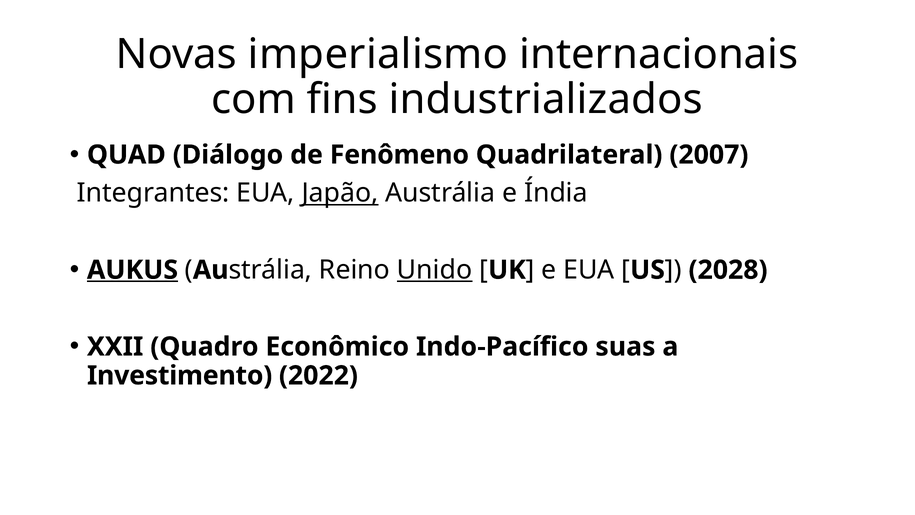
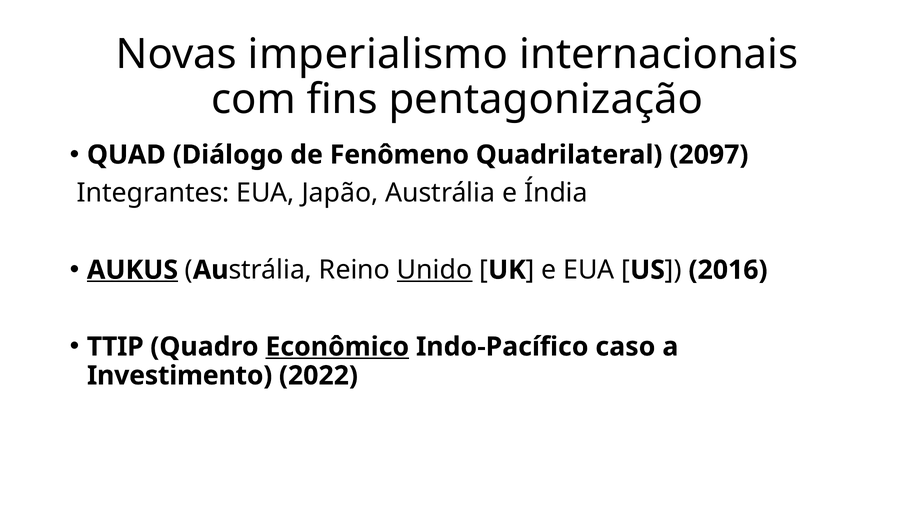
industrializados: industrializados -> pentagonização (546, 100)
2007: 2007 -> 2097 (709, 155)
Japão underline: present -> none (340, 193)
2028: 2028 -> 2016 (728, 270)
XXII: XXII -> TTIP (115, 347)
Econômico underline: none -> present (337, 347)
suas: suas -> caso (625, 347)
